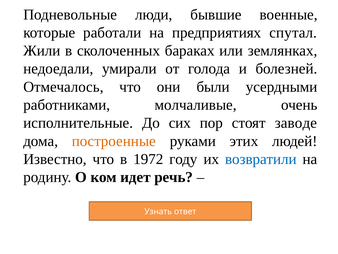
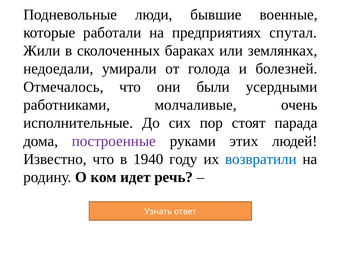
заводе: заводе -> парада (296, 123)
построенные colour: orange -> purple (114, 141)
1972: 1972 -> 1940 (148, 159)
